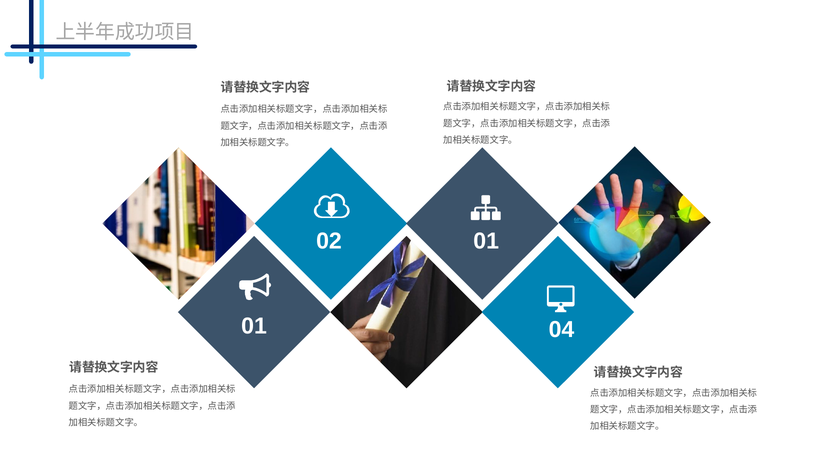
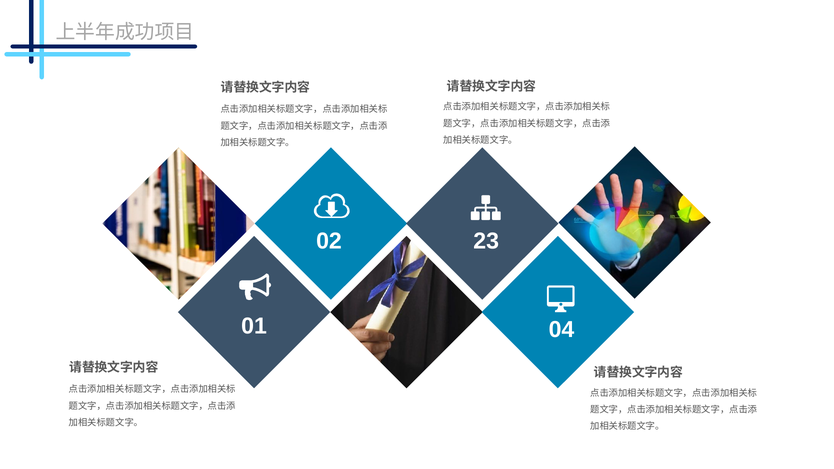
02 01: 01 -> 23 (486, 241)
